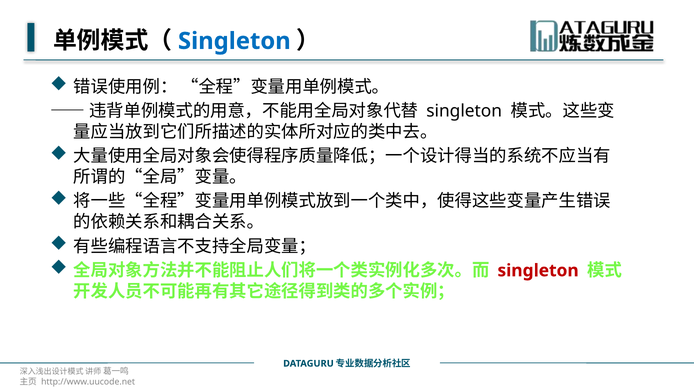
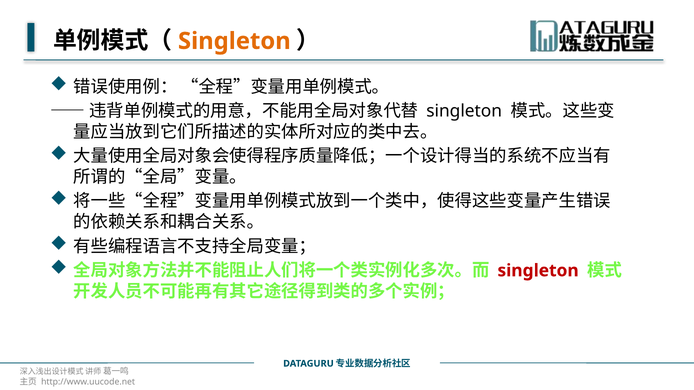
Singleton colour: blue -> orange (234, 41)
